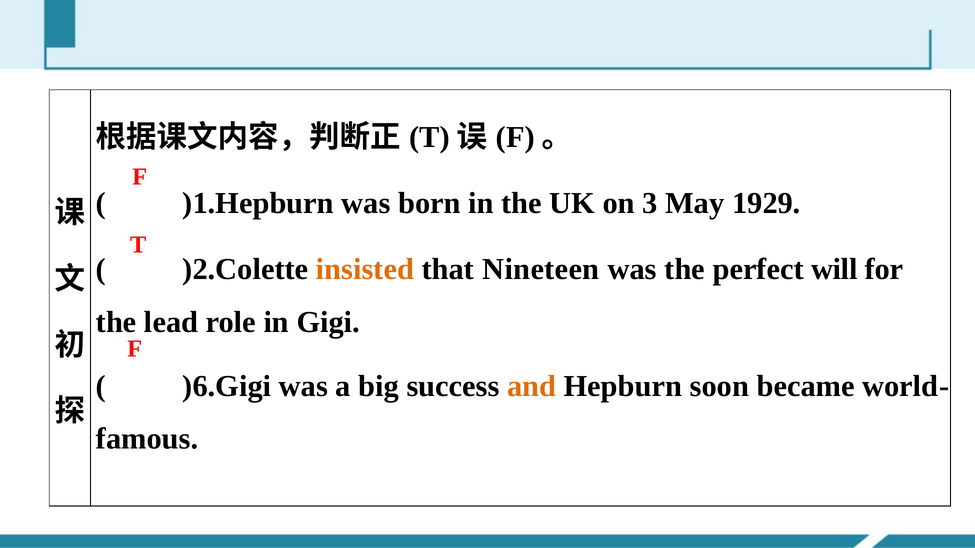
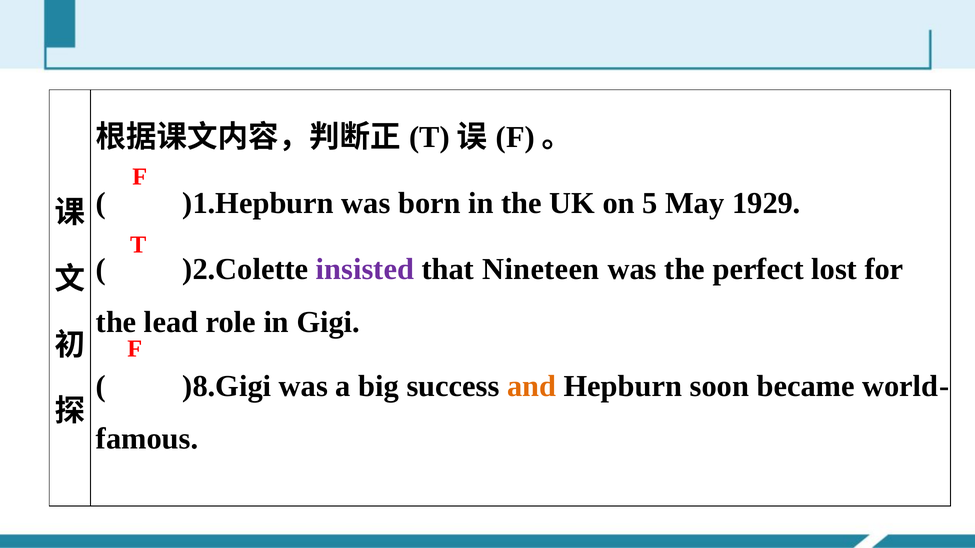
3: 3 -> 5 (650, 203)
insisted colour: orange -> purple (365, 269)
will: will -> lost (834, 269)
)6.Gigi: )6.Gigi -> )8.Gigi (227, 386)
